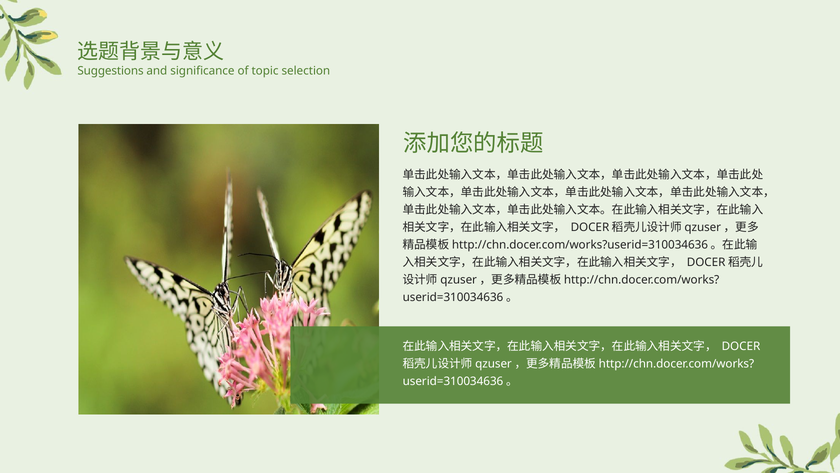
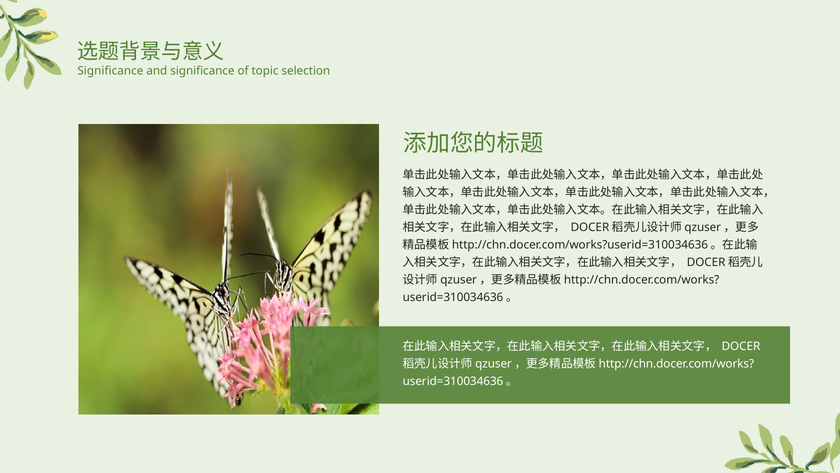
Suggestions: Suggestions -> Significance (110, 71)
